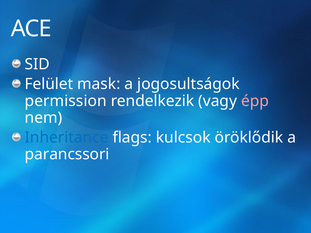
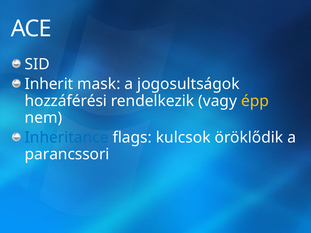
Felület: Felület -> Inherit (49, 84)
permission: permission -> hozzáférési (66, 101)
épp colour: pink -> yellow (255, 101)
